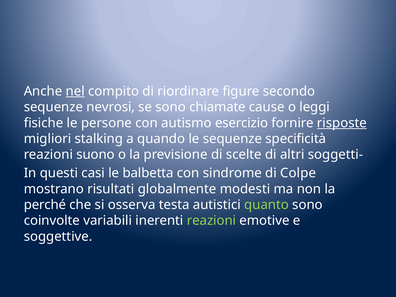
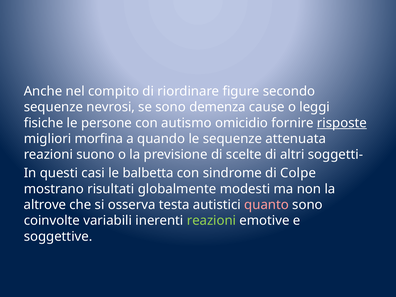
nel underline: present -> none (75, 91)
chiamate: chiamate -> demenza (217, 107)
esercizio: esercizio -> omicidio (241, 123)
stalking: stalking -> morfina (99, 139)
specificità: specificità -> attenuata (296, 139)
perché: perché -> altrove (45, 205)
quanto colour: light green -> pink (267, 205)
